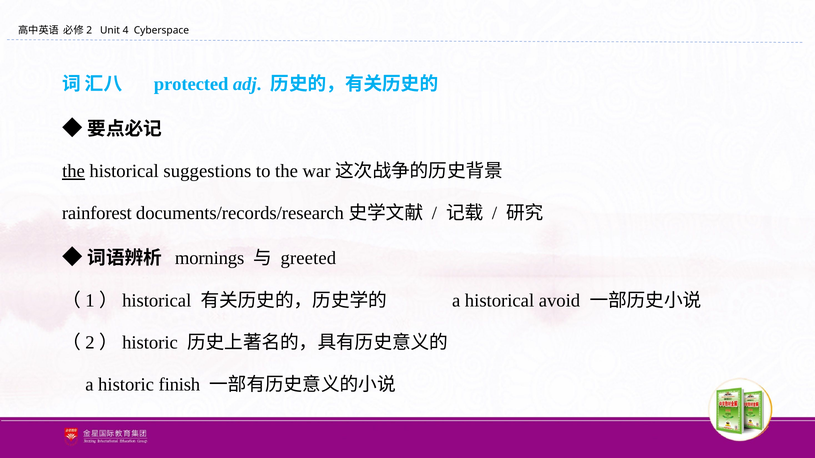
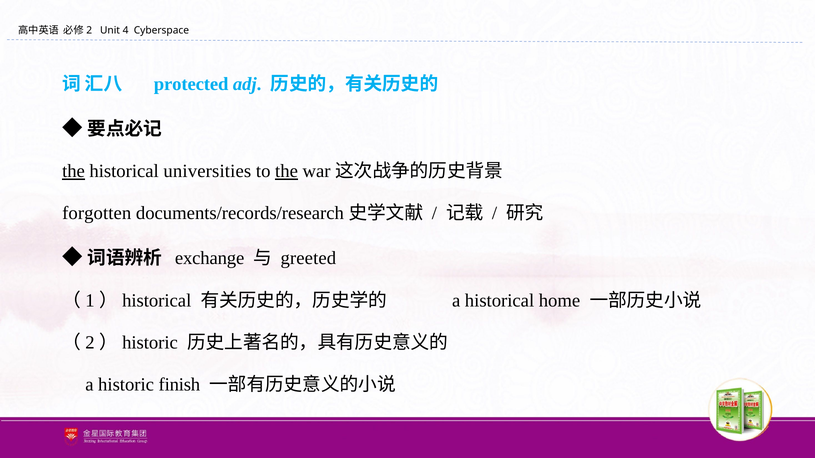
suggestions: suggestions -> universities (207, 171)
the underline: none -> present (287, 171)
rainforest: rainforest -> forgotten (97, 213)
mornings: mornings -> exchange (210, 258)
avoid: avoid -> home (559, 301)
